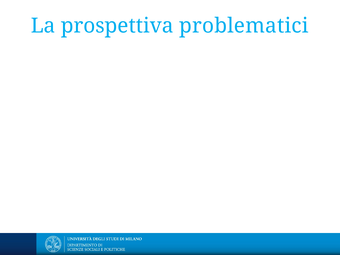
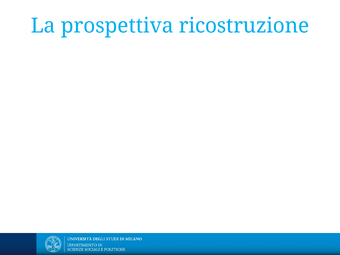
problematici: problematici -> ricostruzione (244, 26)
